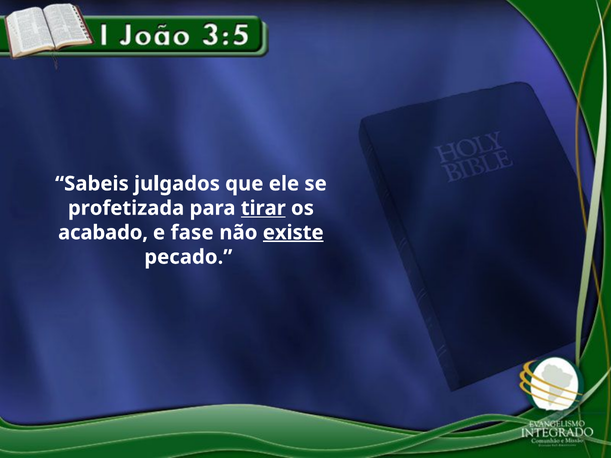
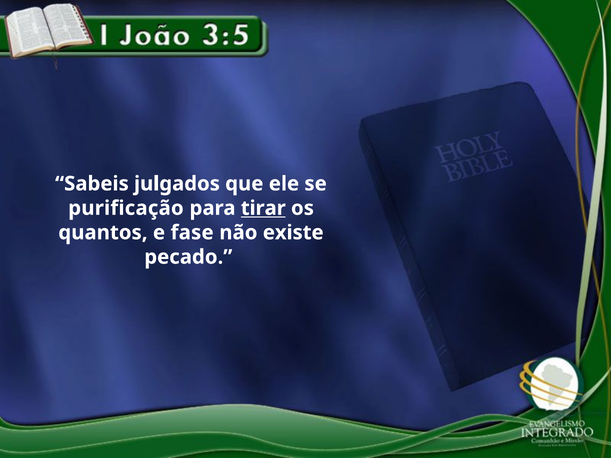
profetizada: profetizada -> purificação (126, 208)
acabado: acabado -> quantos (103, 233)
existe underline: present -> none (293, 233)
